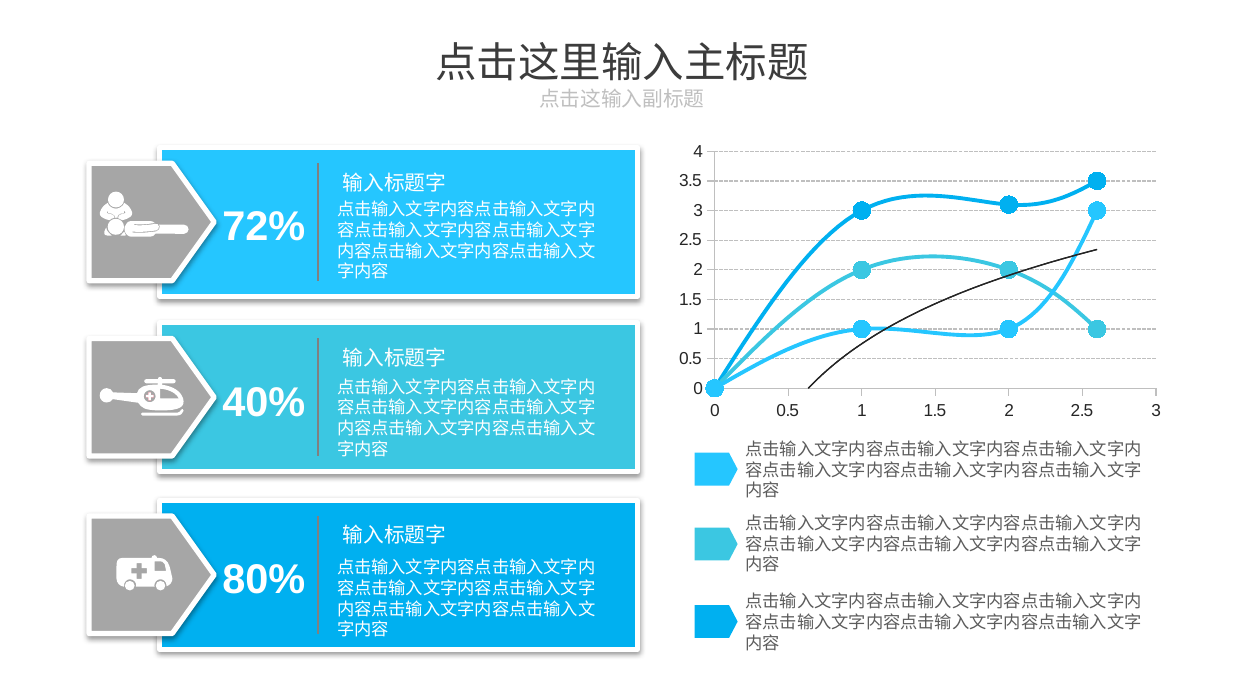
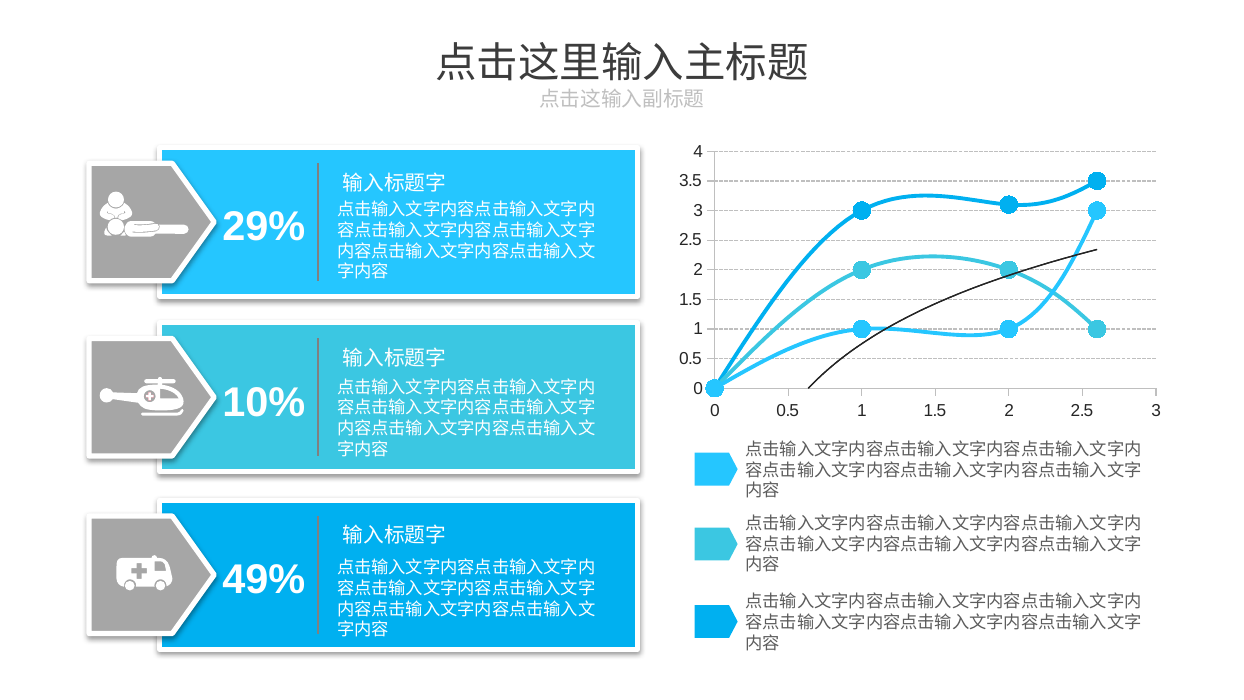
72%: 72% -> 29% (264, 227)
40%: 40% -> 10% (264, 402)
80%: 80% -> 49% (264, 580)
